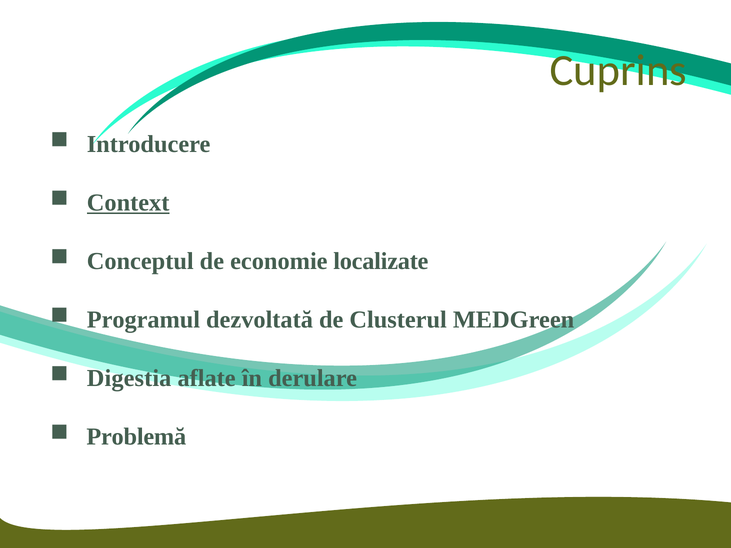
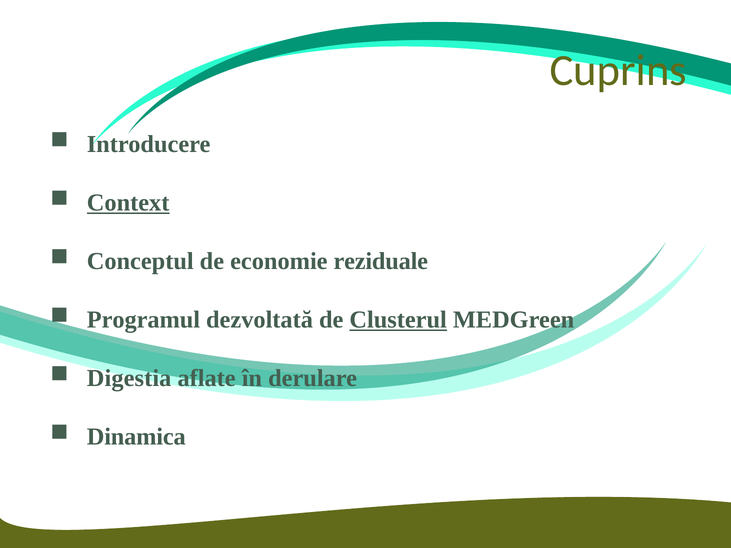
localizate: localizate -> reziduale (381, 261)
Clusterul underline: none -> present (398, 320)
Problemă: Problemă -> Dinamica (136, 437)
